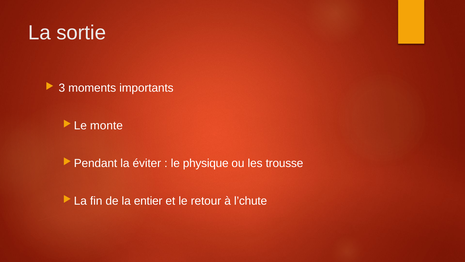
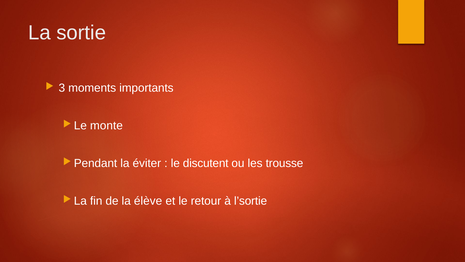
physique: physique -> discutent (206, 163)
entier: entier -> élève (148, 201)
l’chute: l’chute -> l’sortie (251, 201)
